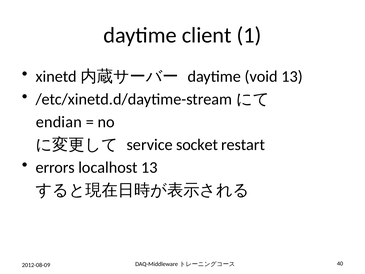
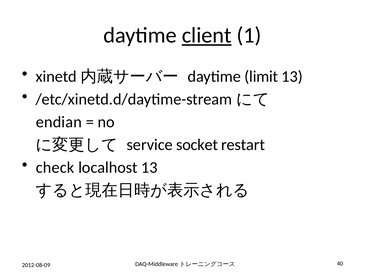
client underline: none -> present (207, 35)
void: void -> limit (261, 77)
errors: errors -> check (55, 167)
